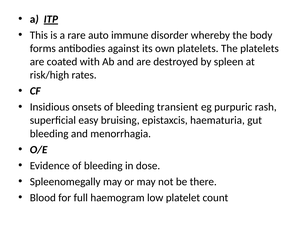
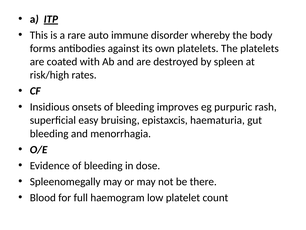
transient: transient -> improves (178, 107)
